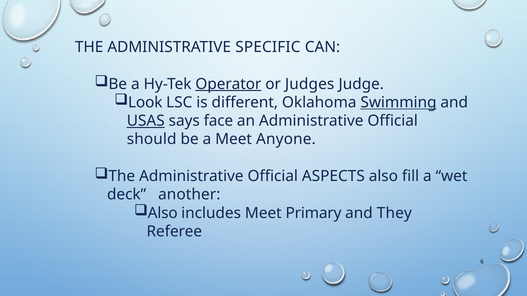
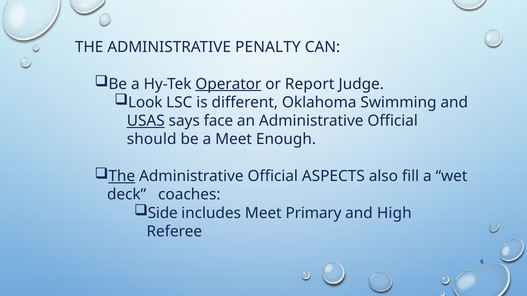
SPECIFIC: SPECIFIC -> PENALTY (268, 47)
Judges: Judges -> Report (310, 84)
Swimming underline: present -> none (399, 103)
Anyone: Anyone -> Enough (286, 139)
The underline: none -> present (122, 176)
another: another -> coaches (189, 195)
Also: Also -> Side (163, 213)
They: They -> High (394, 213)
